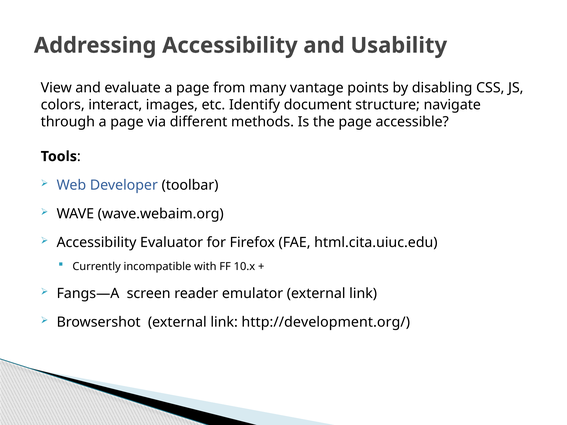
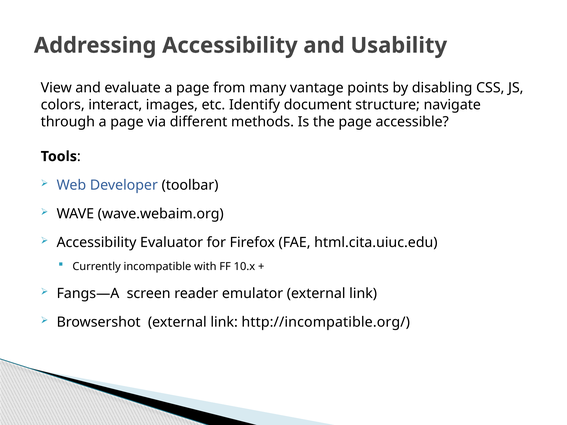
http://development.org/: http://development.org/ -> http://incompatible.org/ (326, 322)
